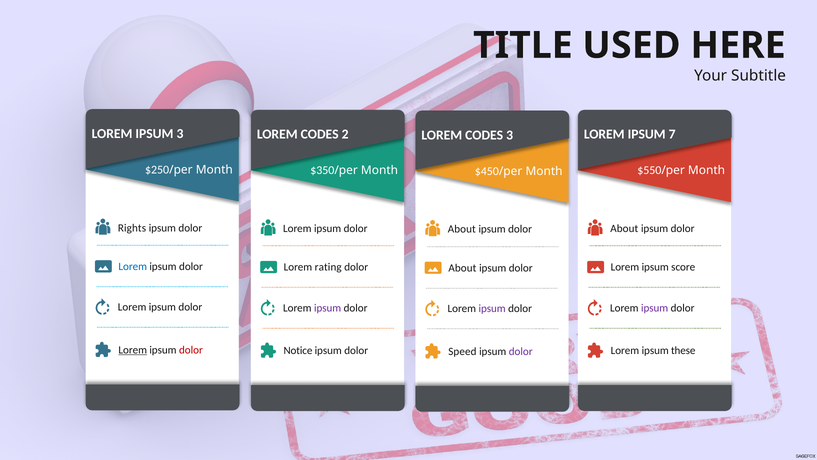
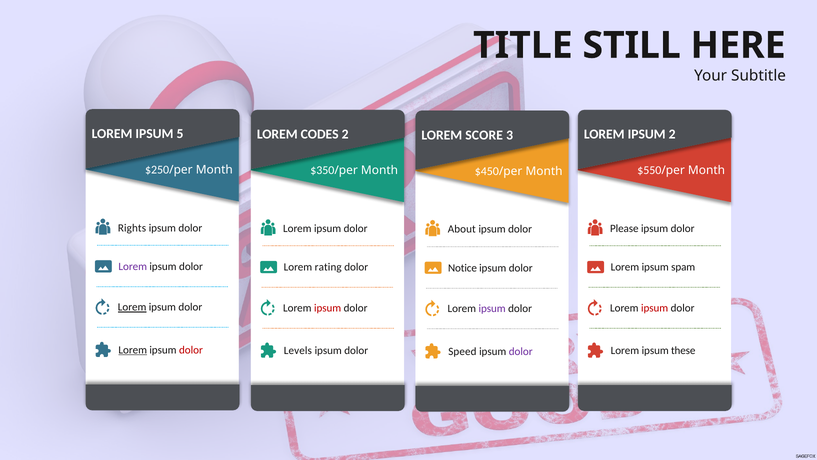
USED: USED -> STILL (632, 45)
IPSUM 3: 3 -> 5 (180, 134)
IPSUM 7: 7 -> 2 (672, 134)
CODES: CODES -> SCORE (484, 135)
About: About -> Please (624, 228)
Lorem colour: blue -> purple (133, 266)
score: score -> spam (683, 267)
About: About -> Notice (462, 268)
Lorem underline: none -> present (132, 307)
ipsum colour: purple -> red (328, 308)
ipsum colour: purple -> red (655, 308)
Notice: Notice -> Levels (298, 350)
